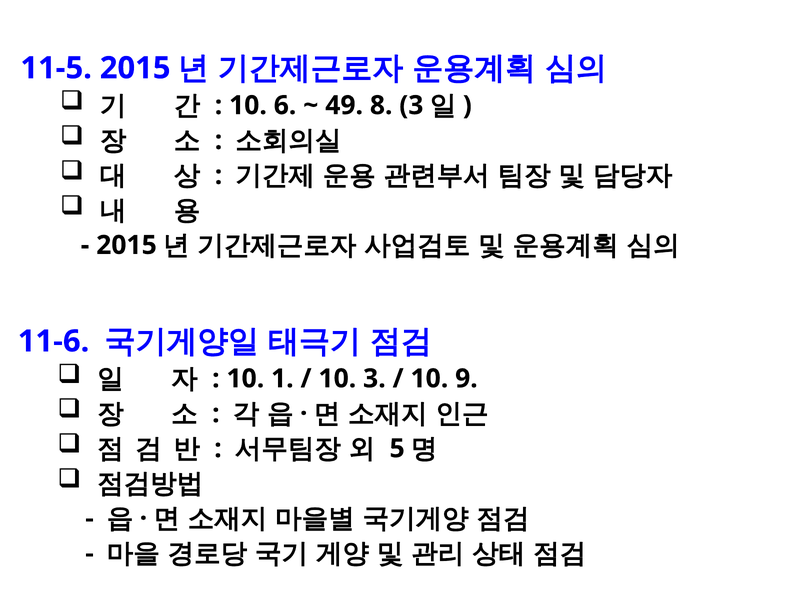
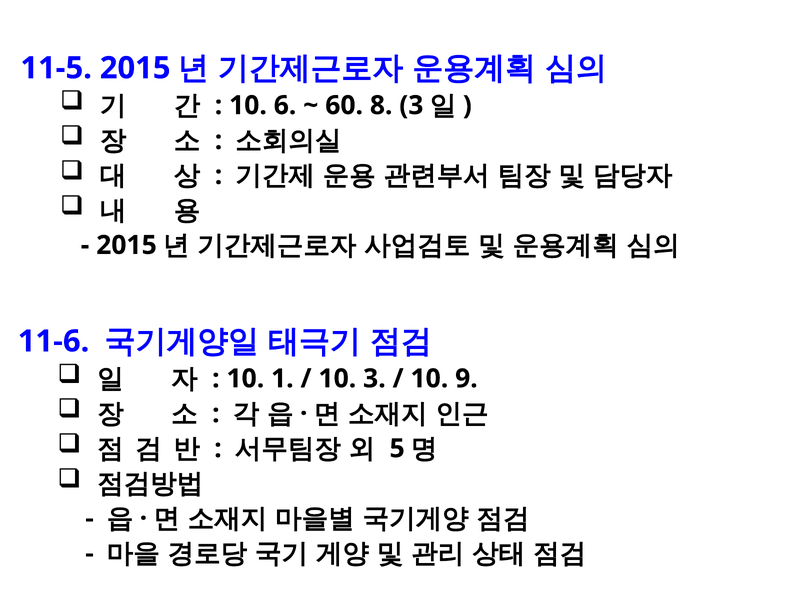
49: 49 -> 60 (344, 105)
